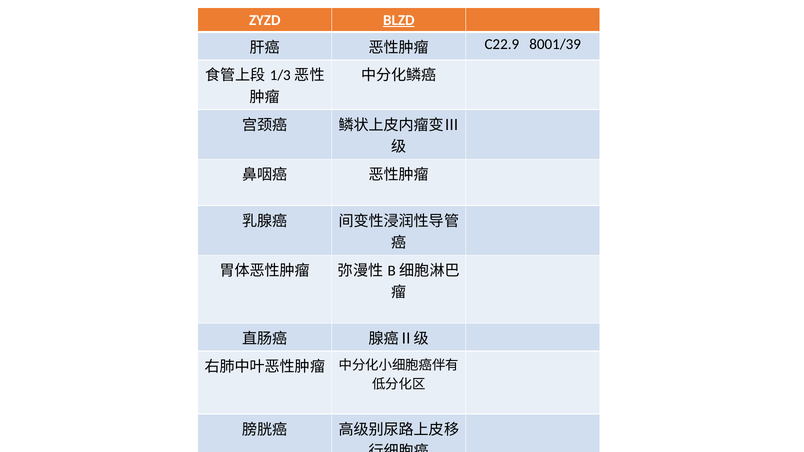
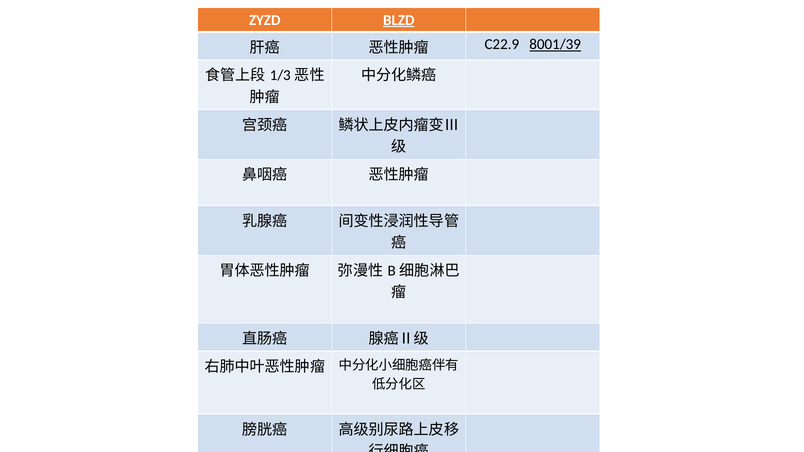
8001/39 underline: none -> present (555, 44)
